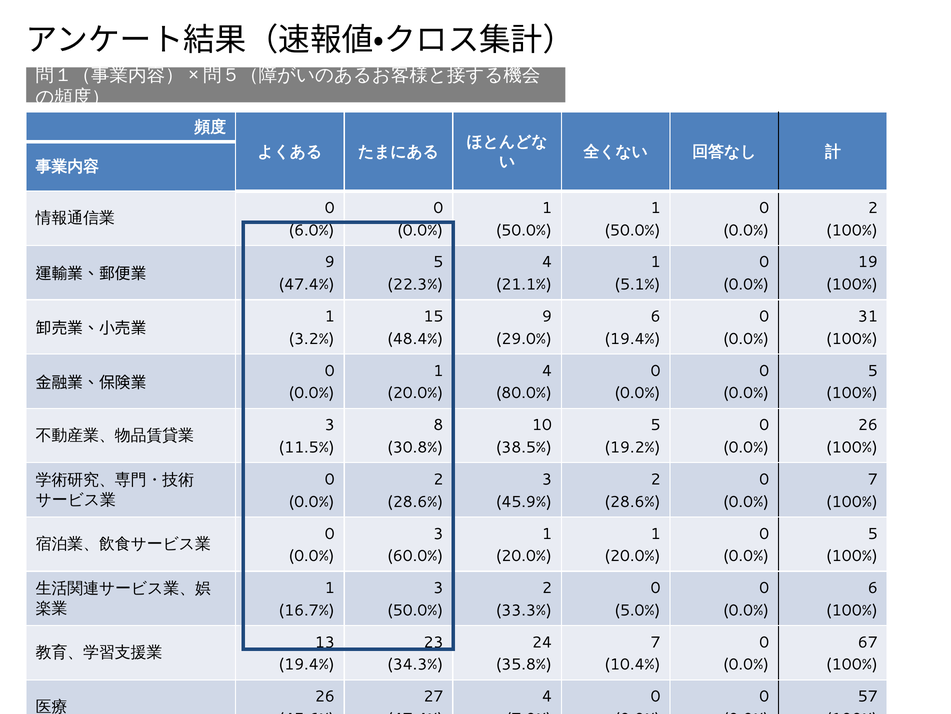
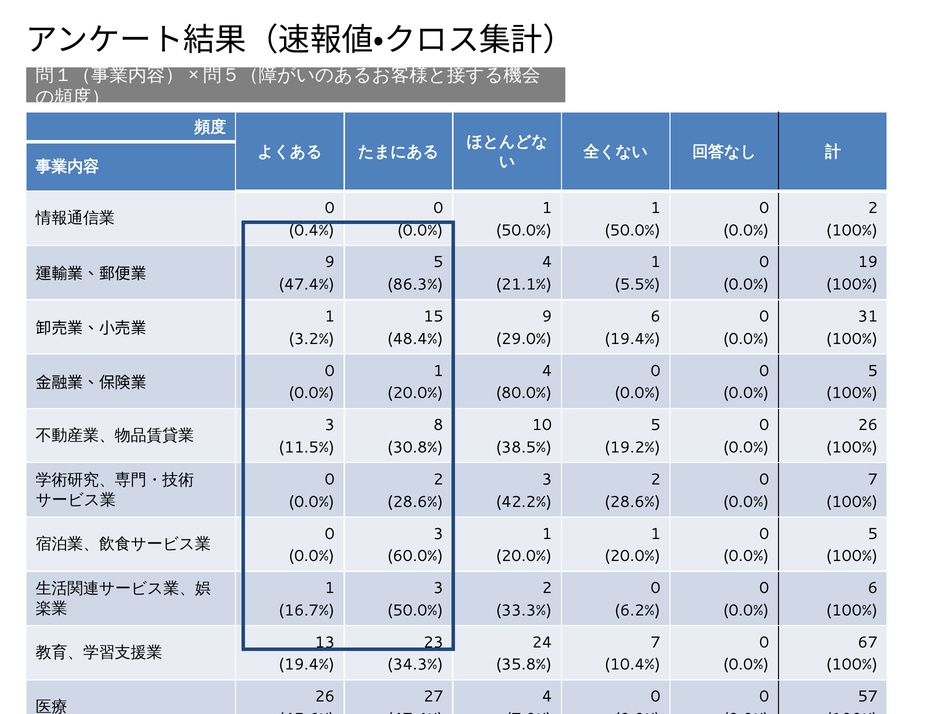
6.0%: 6.0% -> 0.4% (312, 230)
22.3%: 22.3% -> 86.3% (415, 284)
5.1%: 5.1% -> 5.5% (637, 284)
45.9%: 45.9% -> 42.2% (524, 501)
5.0%: 5.0% -> 6.2% (637, 610)
